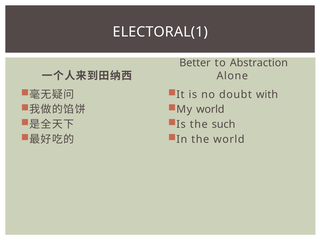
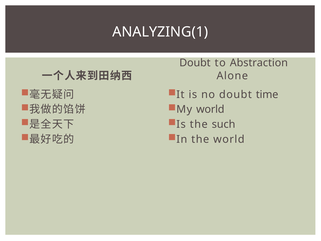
ELECTORAL(1: ELECTORAL(1 -> ANALYZING(1 (160, 32)
Better: Better -> Doubt (195, 63)
with: with -> time (267, 94)
